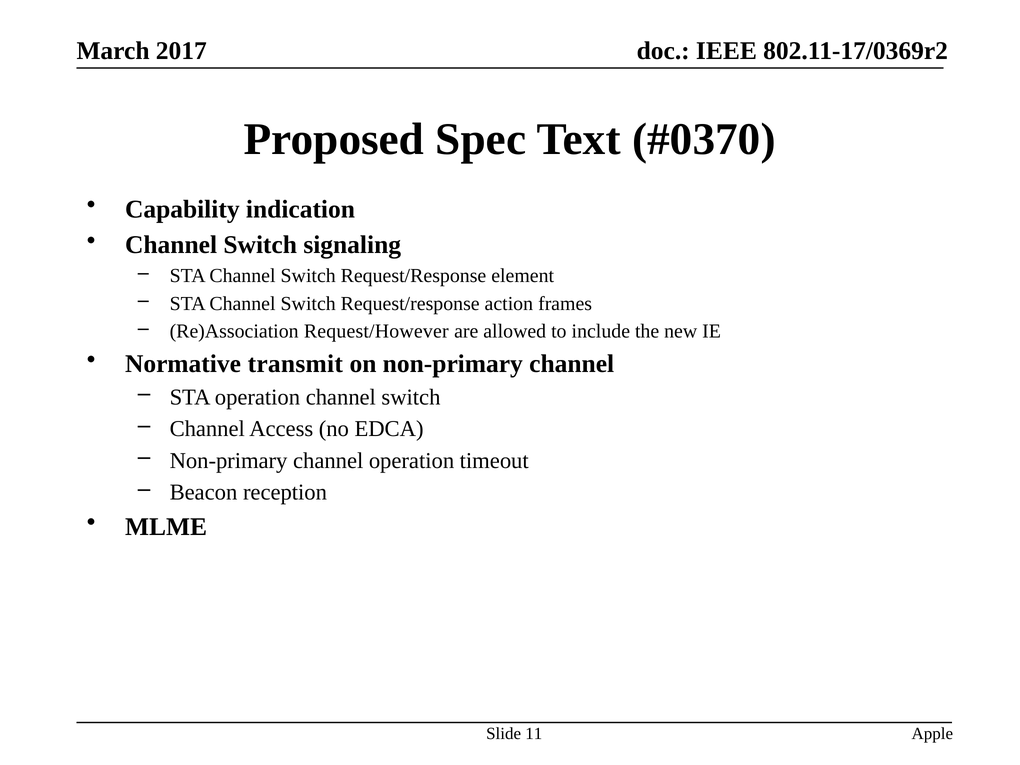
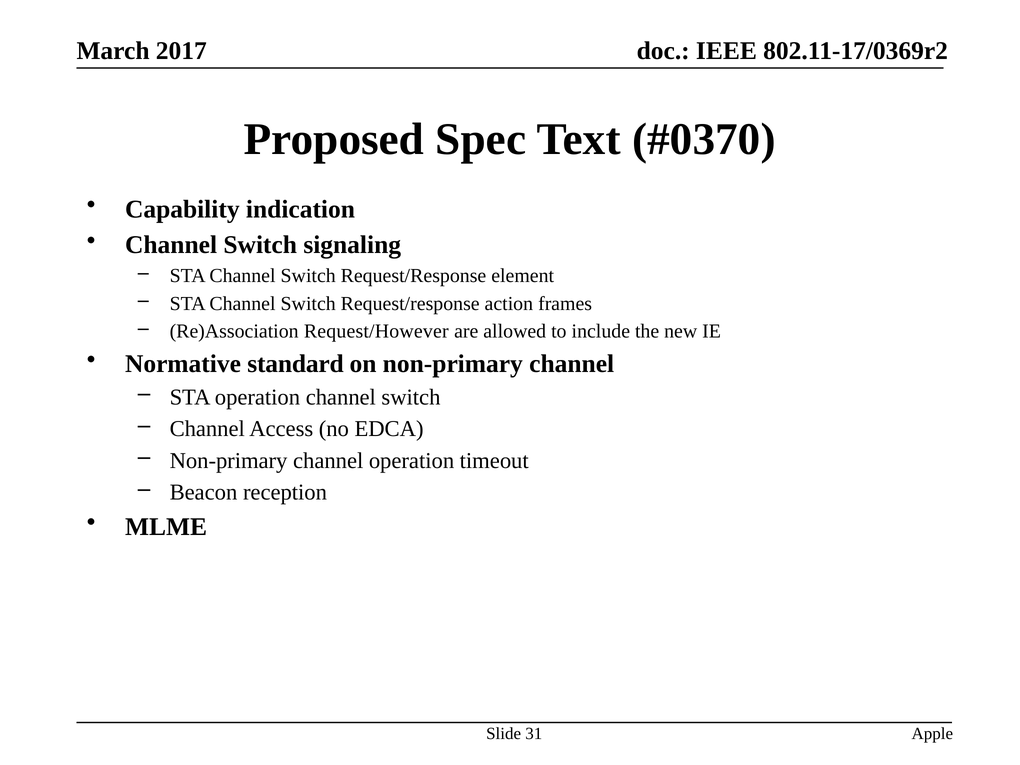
transmit: transmit -> standard (296, 364)
11: 11 -> 31 (534, 734)
